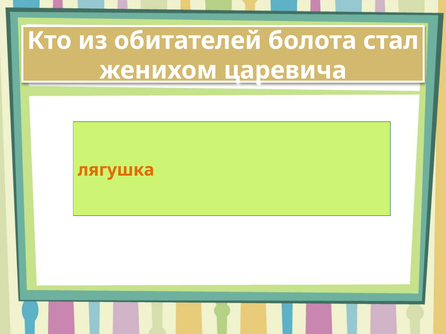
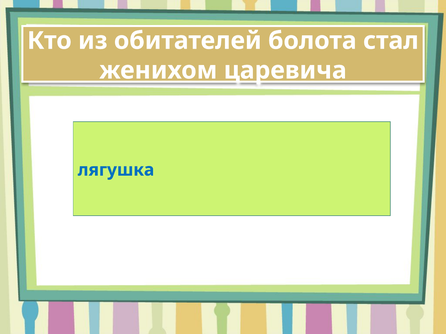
лягушка colour: orange -> blue (116, 170)
